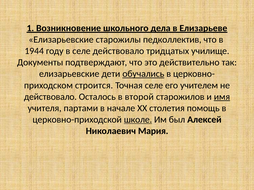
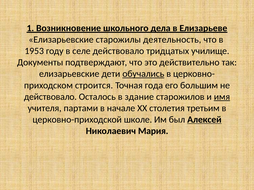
педколлектив: педколлектив -> деятельность (172, 40)
1944: 1944 -> 1953 (34, 51)
Точная селе: селе -> года (154, 85)
учителем: учителем -> большим (199, 85)
второй: второй -> здание (139, 97)
помощь: помощь -> третьим (203, 108)
школе underline: present -> none (138, 120)
Алексей underline: none -> present (204, 120)
